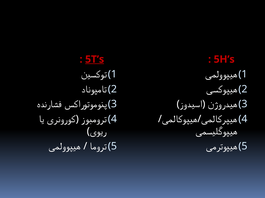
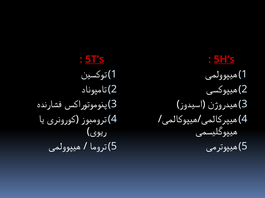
5H’s underline: none -> present (224, 60)
